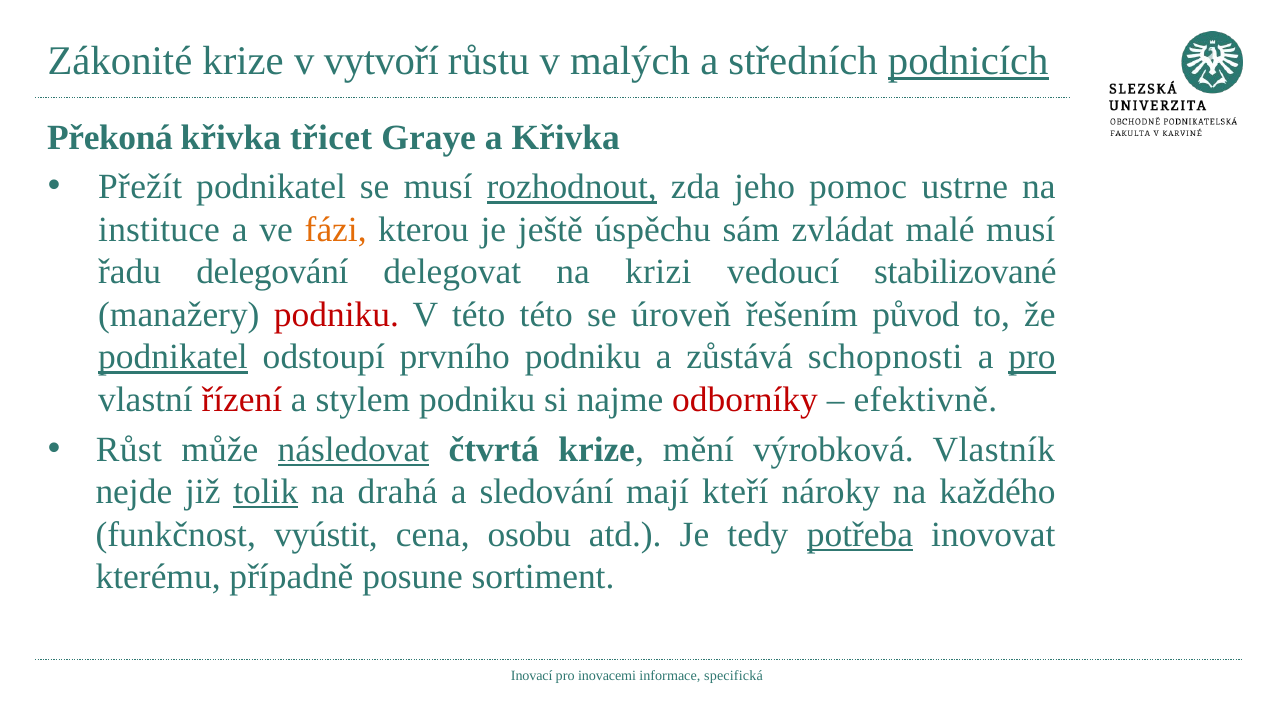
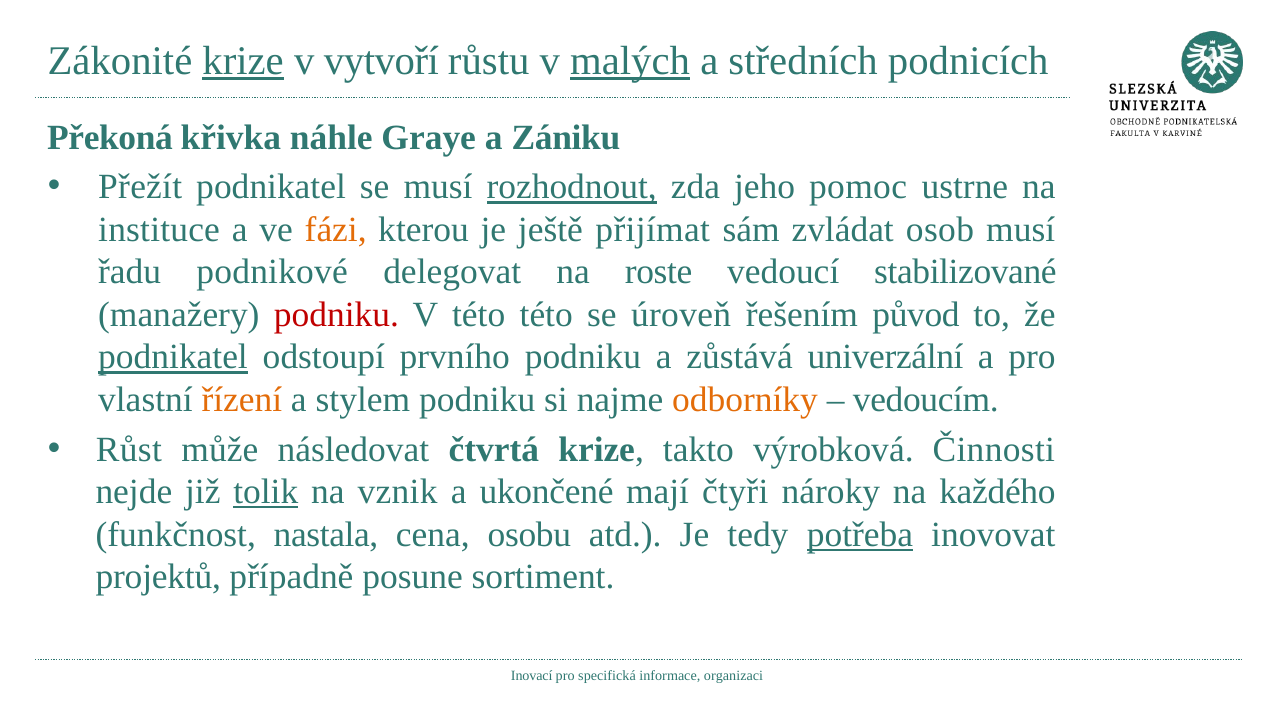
krize underline: none -> present (243, 61)
malých underline: none -> present (630, 61)
podnicích underline: present -> none (968, 61)
třicet: třicet -> náhle (331, 138)
a Křivka: Křivka -> Zániku (566, 138)
úspěchu: úspěchu -> přijímat (653, 230)
malé: malé -> osob (940, 230)
delegování: delegování -> podnikové (272, 272)
krizi: krizi -> roste (659, 272)
schopnosti: schopnosti -> univerzální (886, 357)
pro underline: present -> none (1032, 357)
řízení colour: red -> orange (242, 400)
odborníky colour: red -> orange (745, 400)
efektivně: efektivně -> vedoucím (926, 400)
následovat underline: present -> none (353, 449)
mění: mění -> takto (698, 449)
Vlastník: Vlastník -> Činnosti (994, 449)
drahá: drahá -> vznik (398, 492)
sledování: sledování -> ukončené (547, 492)
kteří: kteří -> čtyři (735, 492)
vyústit: vyústit -> nastala (326, 534)
kterému: kterému -> projektů (158, 577)
inovacemi: inovacemi -> specifická (607, 676)
specifická: specifická -> organizaci (734, 676)
